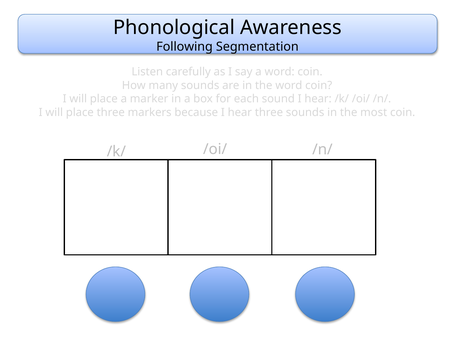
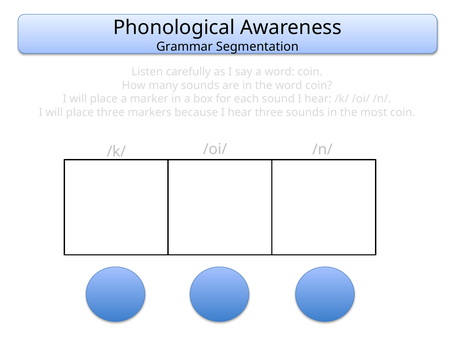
Following: Following -> Grammar (185, 47)
